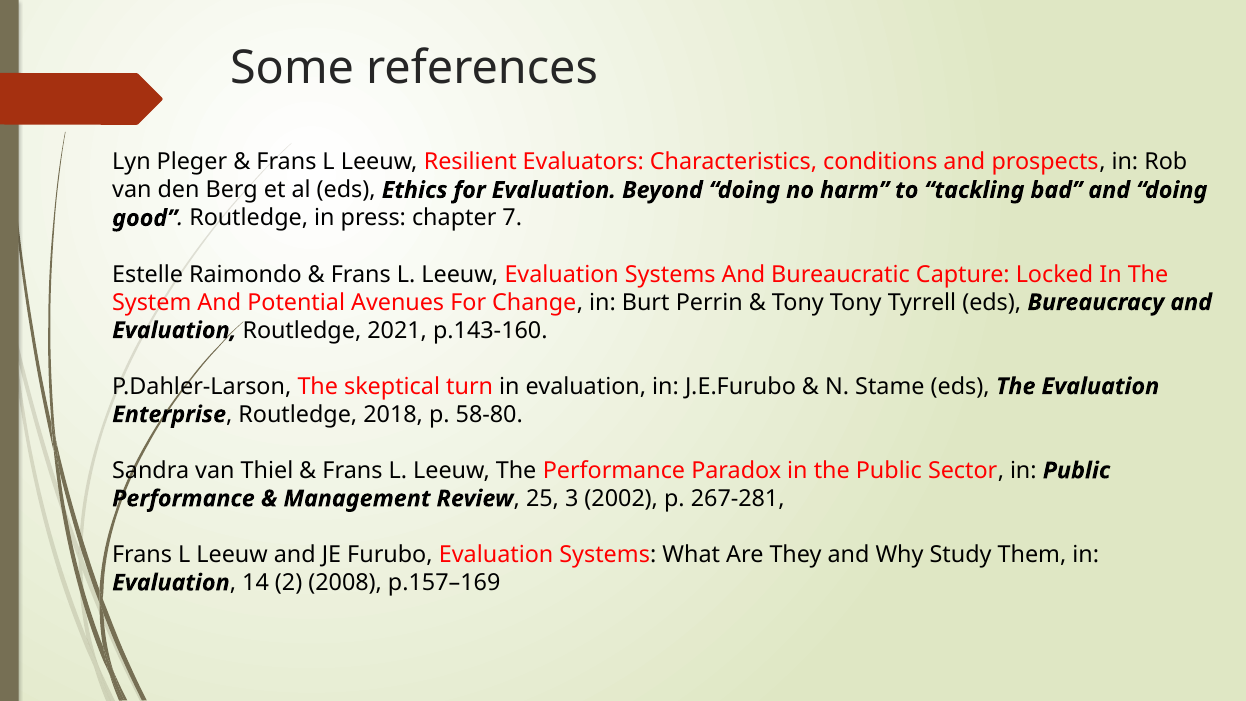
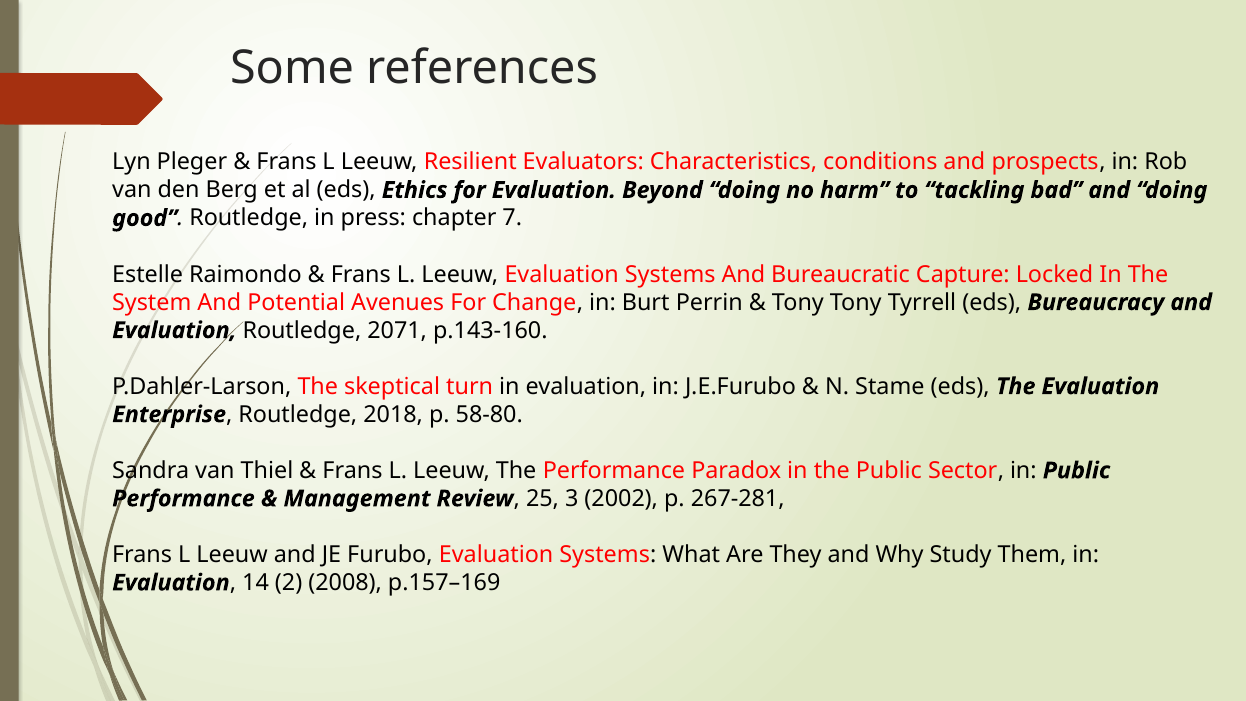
2021: 2021 -> 2071 (397, 330)
